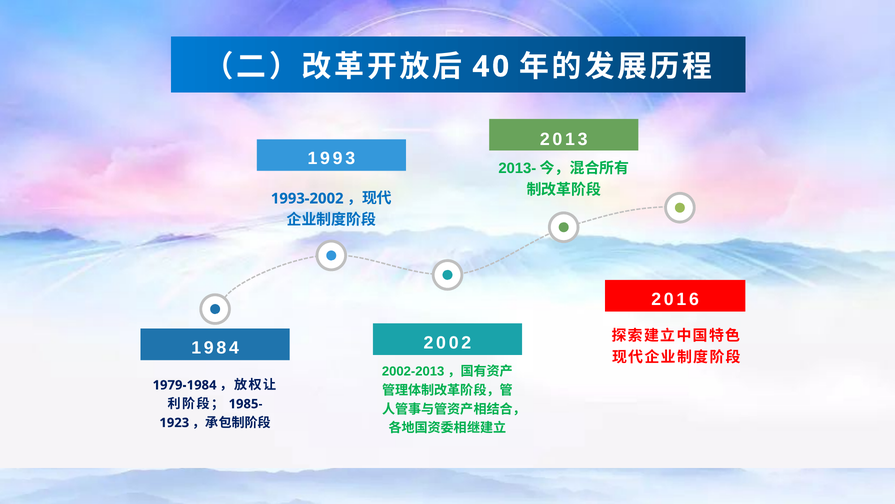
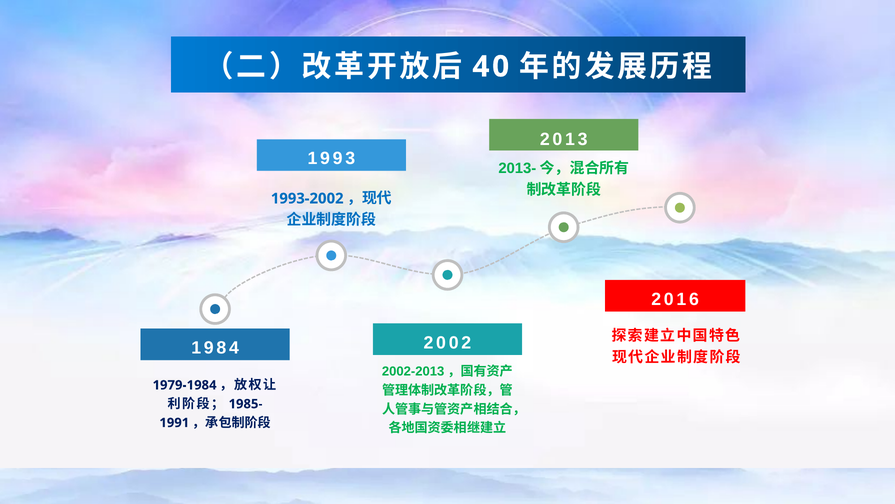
1923: 1923 -> 1991 (174, 422)
